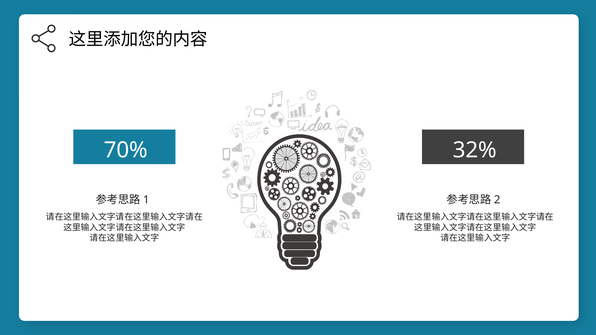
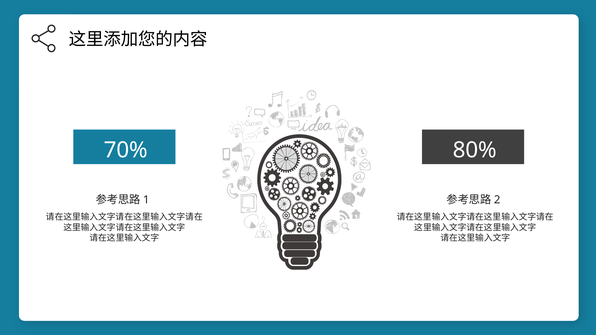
32%: 32% -> 80% (475, 150)
